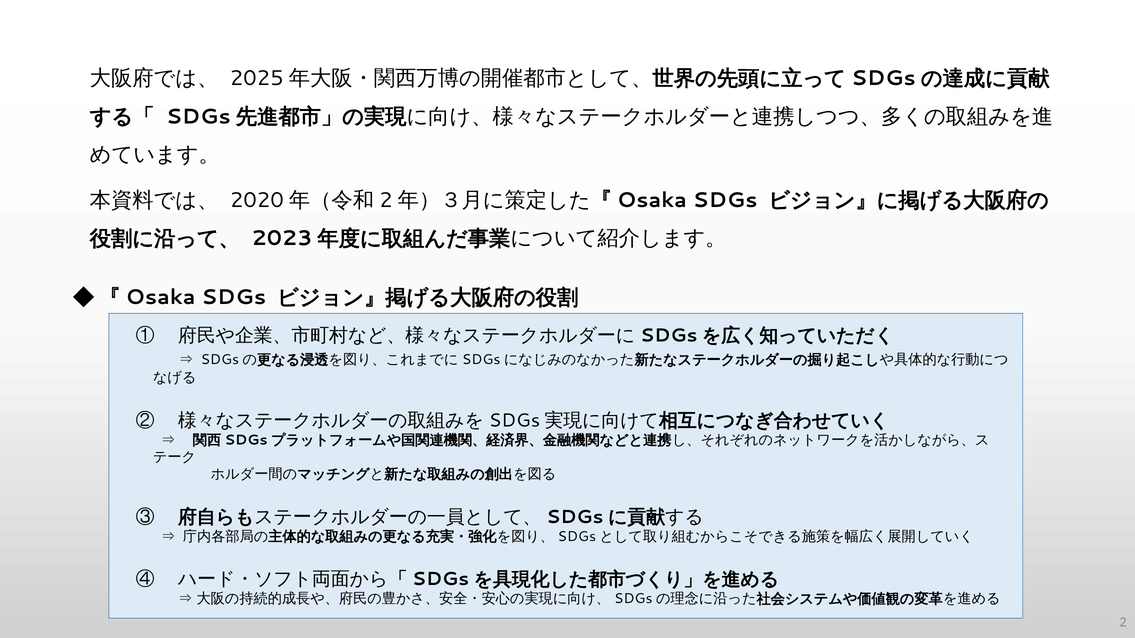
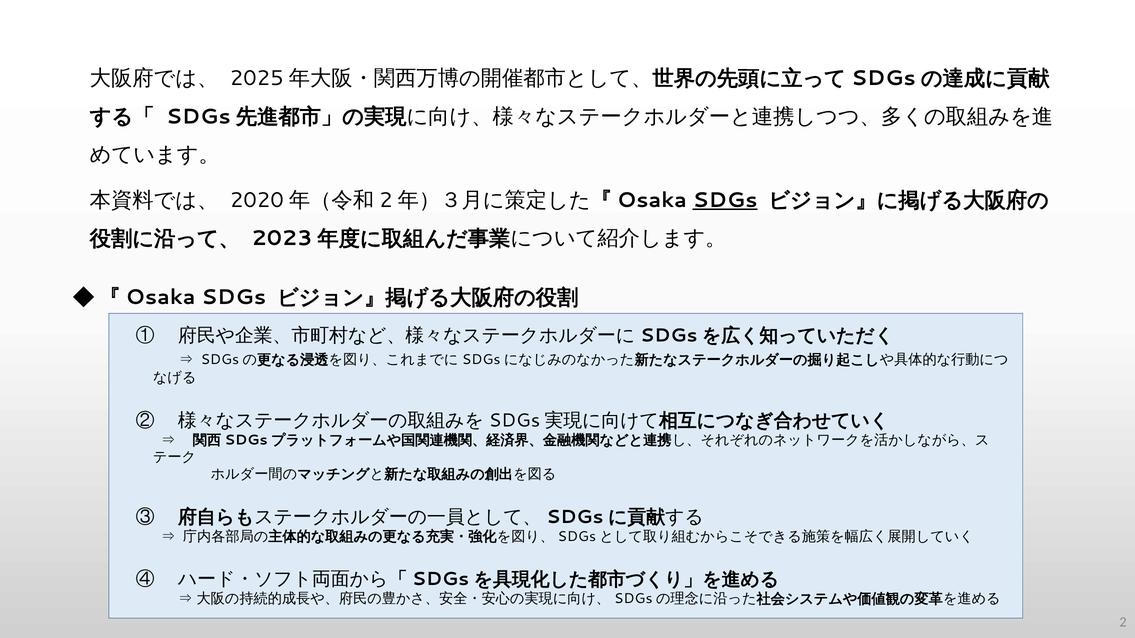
SDGs underline: none -> present (725, 200)
